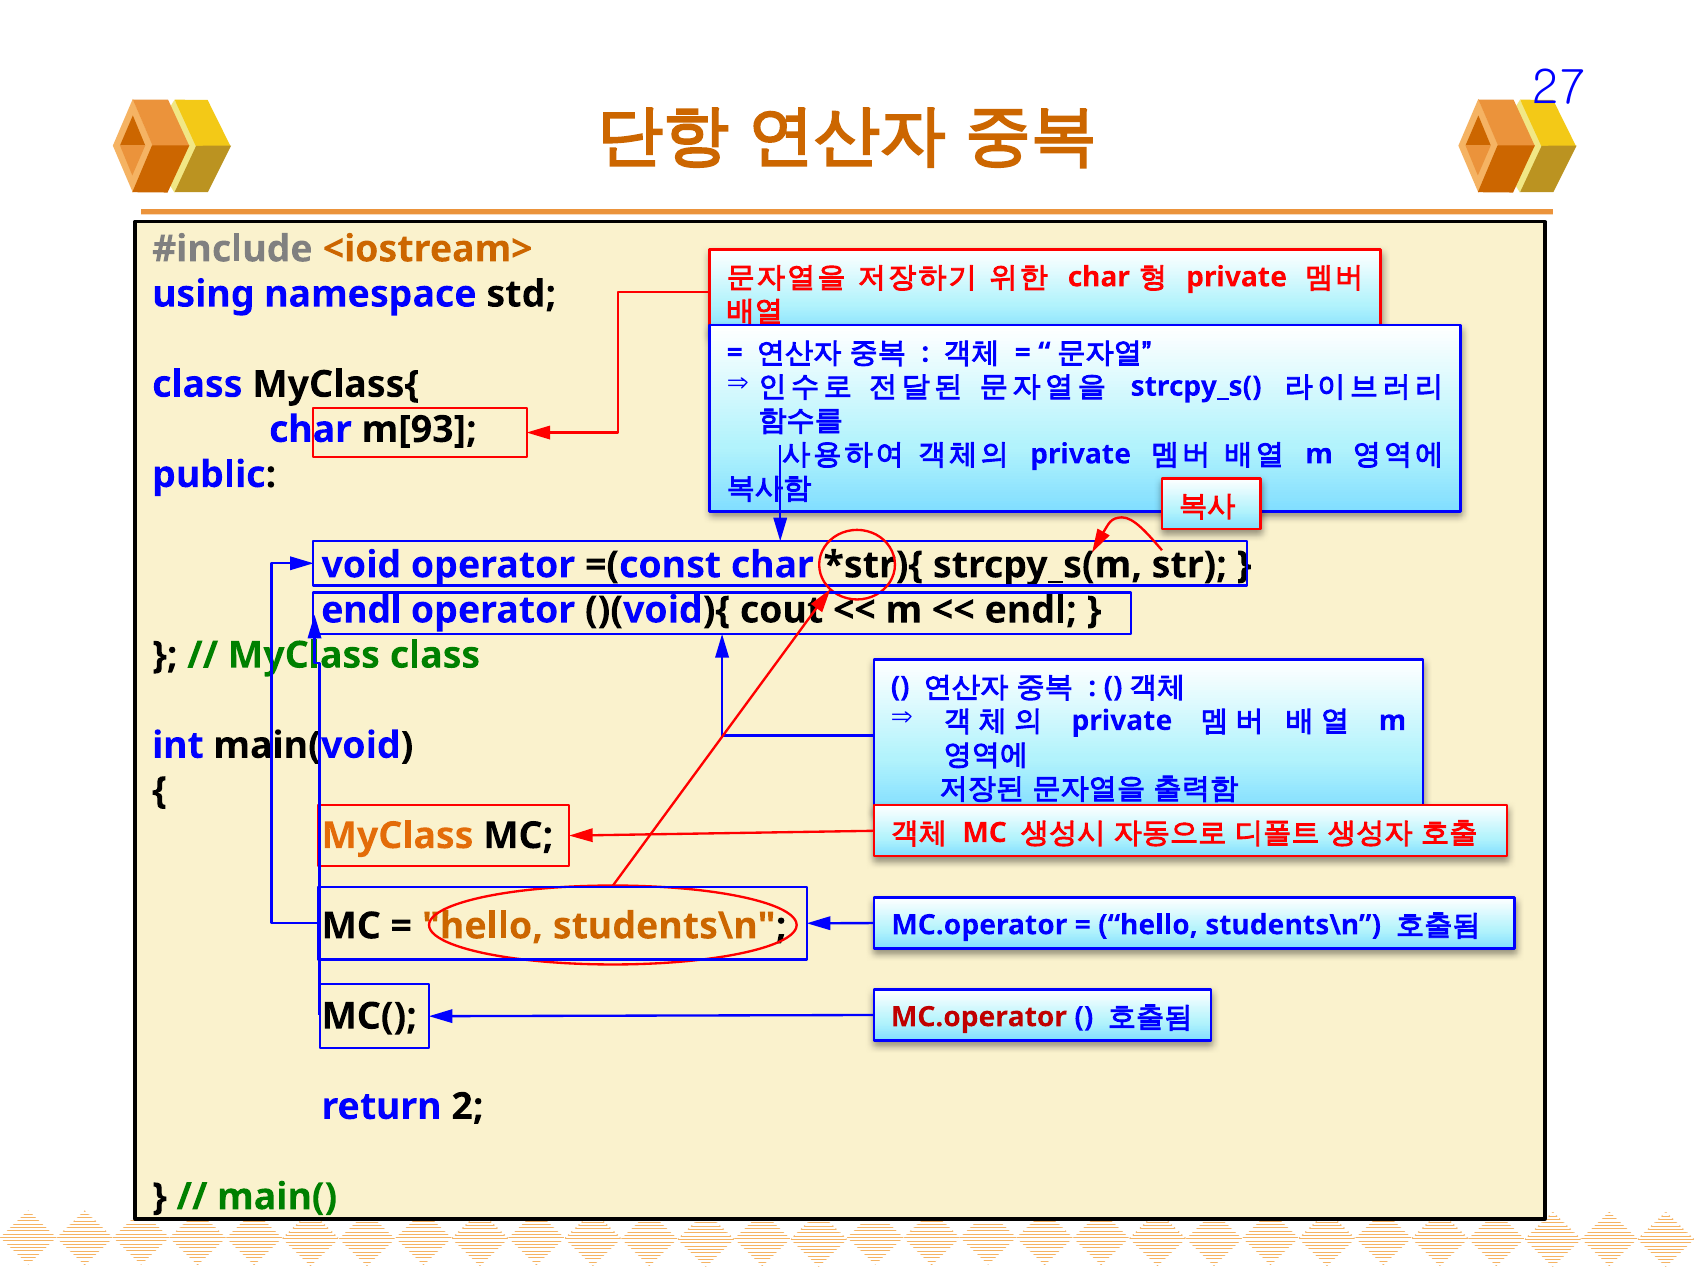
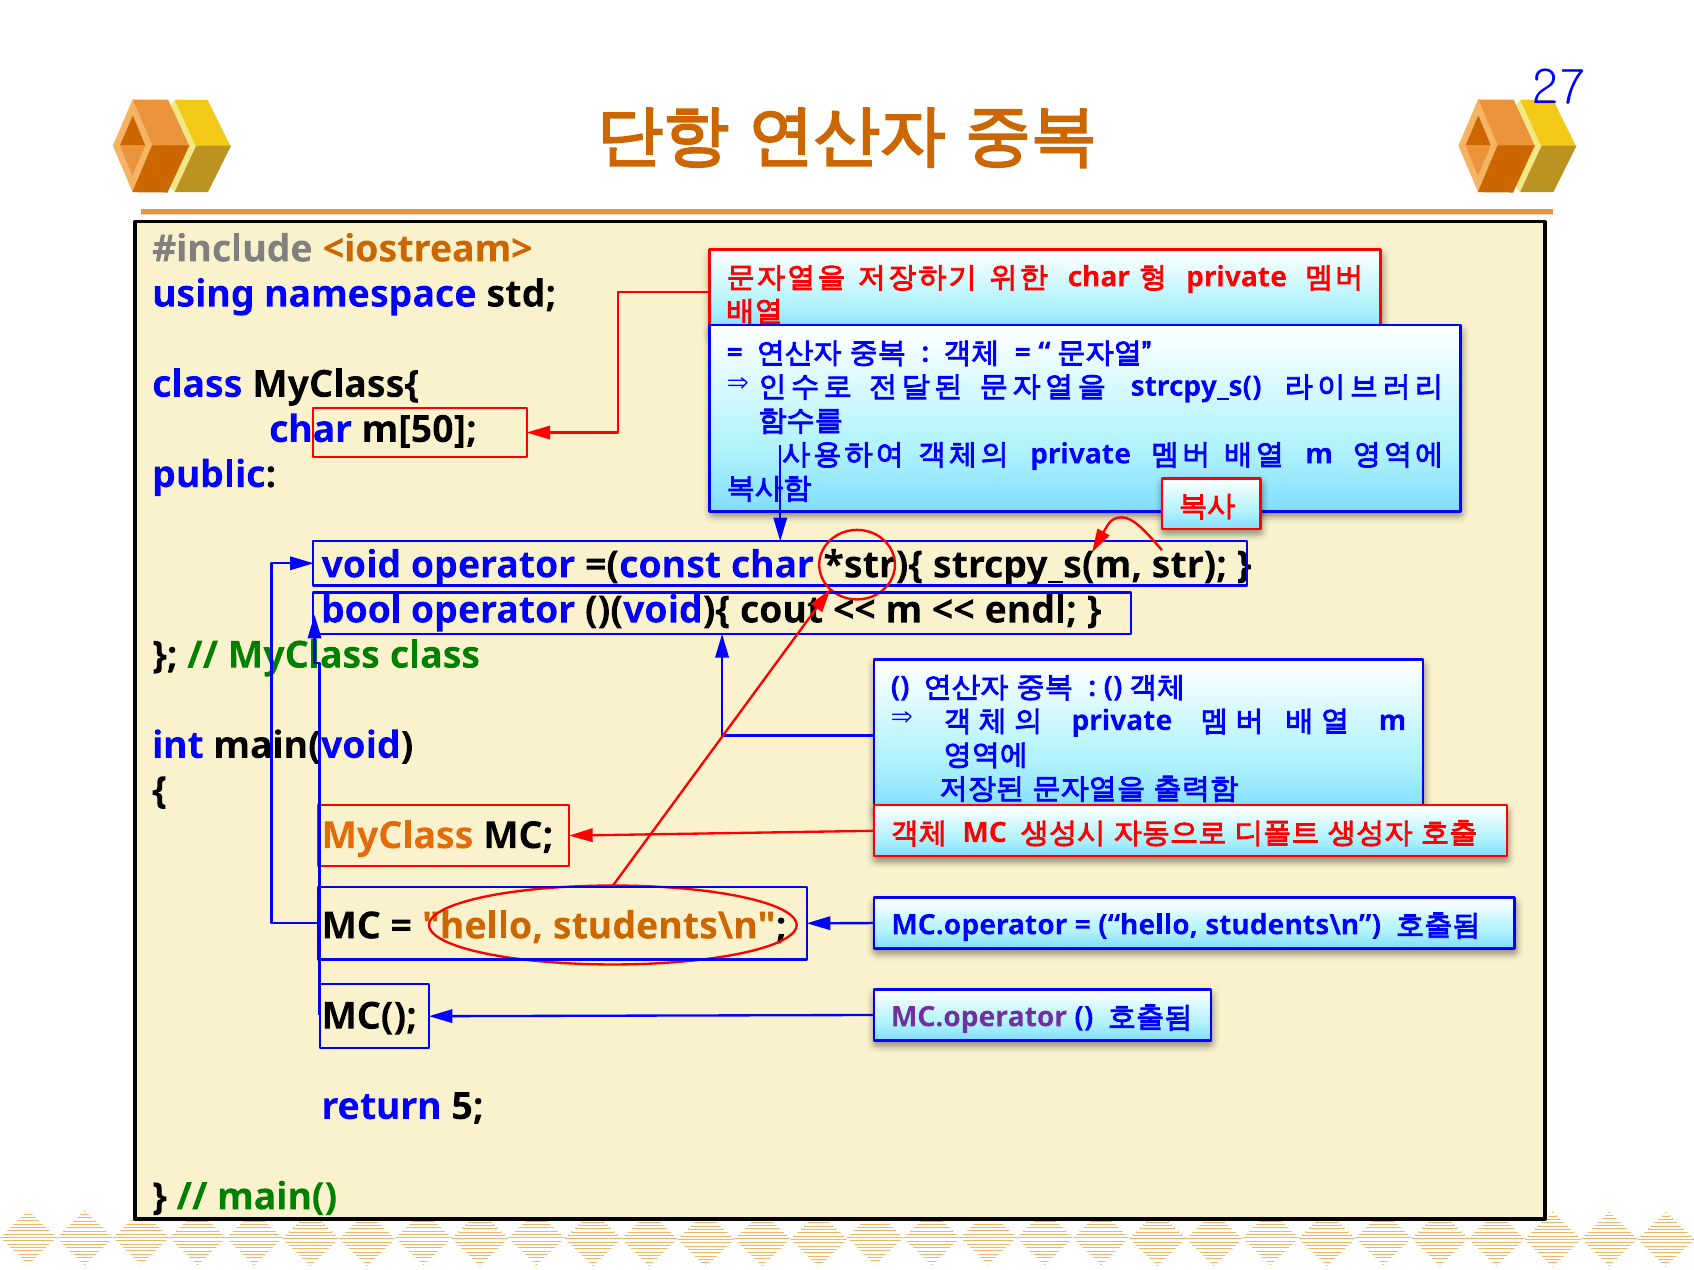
m[93: m[93 -> m[50 (419, 430)
endl: endl -> bool (361, 610)
MC.operator colour: red -> purple (979, 1017)
2: 2 -> 5 (467, 1107)
